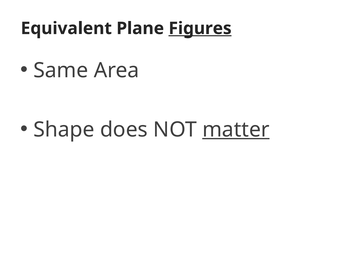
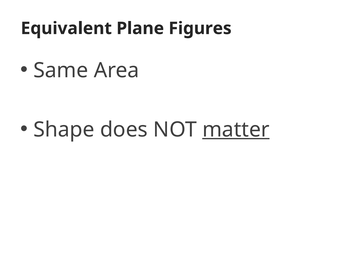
Figures underline: present -> none (200, 28)
